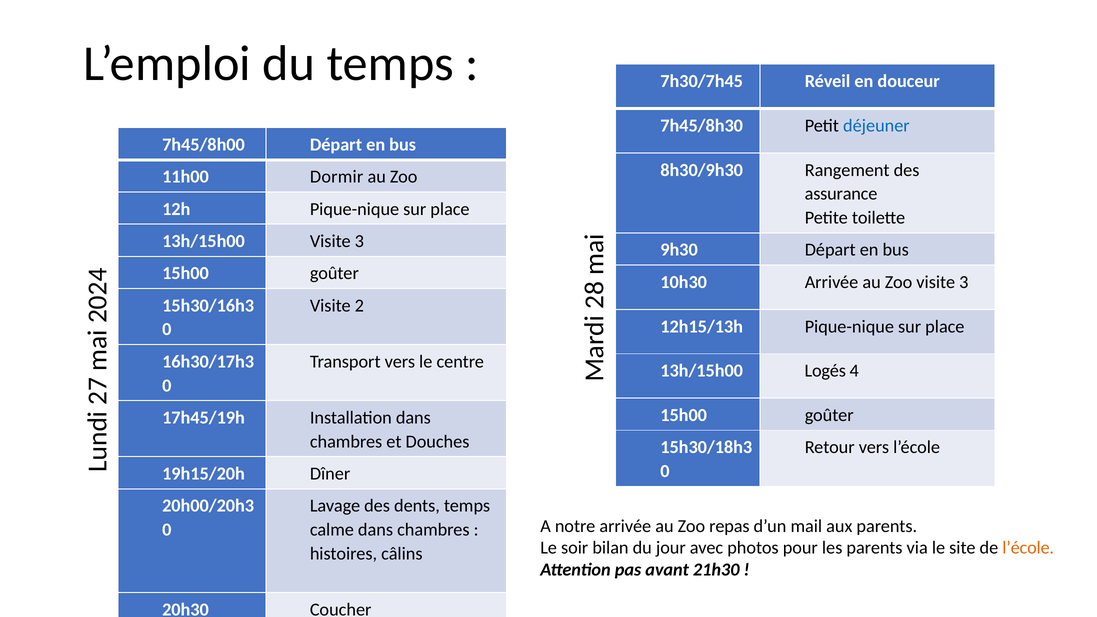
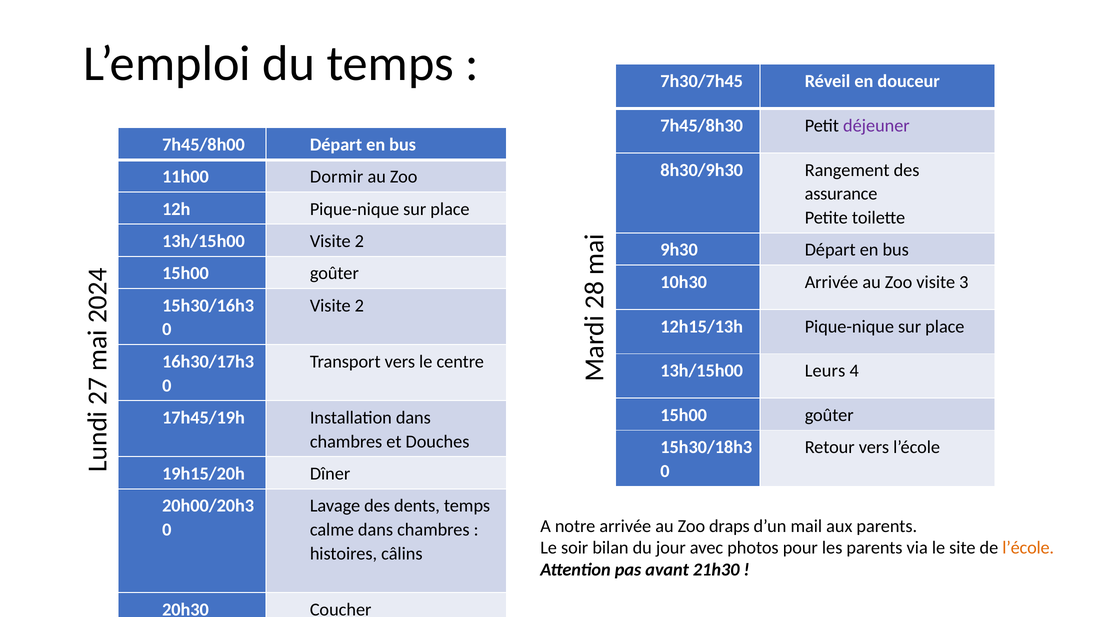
déjeuner colour: blue -> purple (876, 126)
13h/15h00 Visite 3: 3 -> 2 (359, 241)
Logés: Logés -> Leurs (825, 371)
repas: repas -> draps (729, 526)
